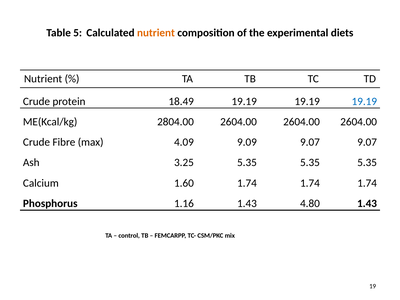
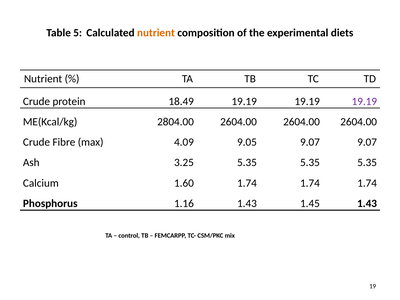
19.19 colour: blue -> purple (364, 101)
9.09: 9.09 -> 9.05 (247, 142)
4.80: 4.80 -> 1.45 (310, 203)
